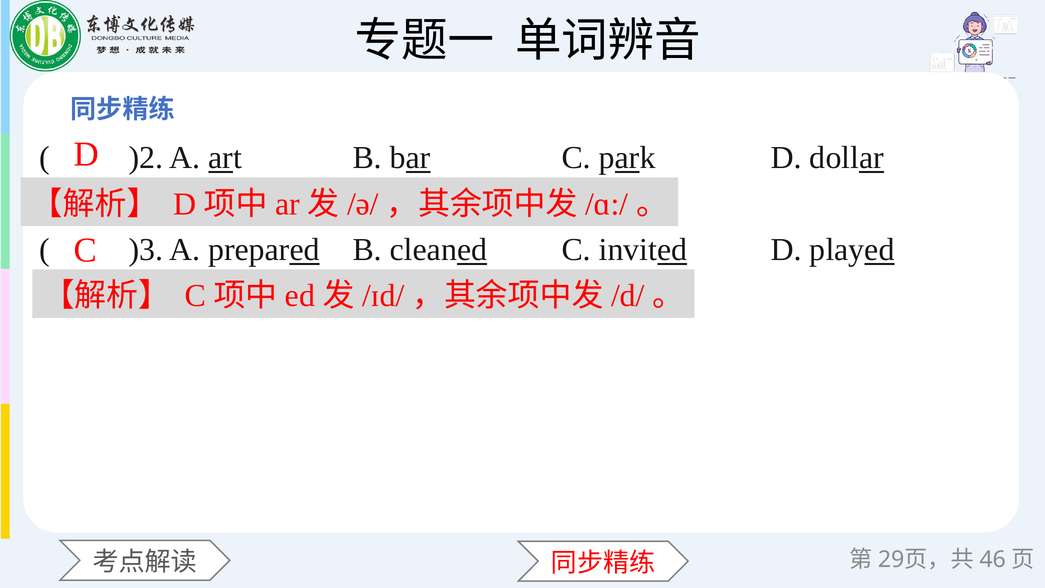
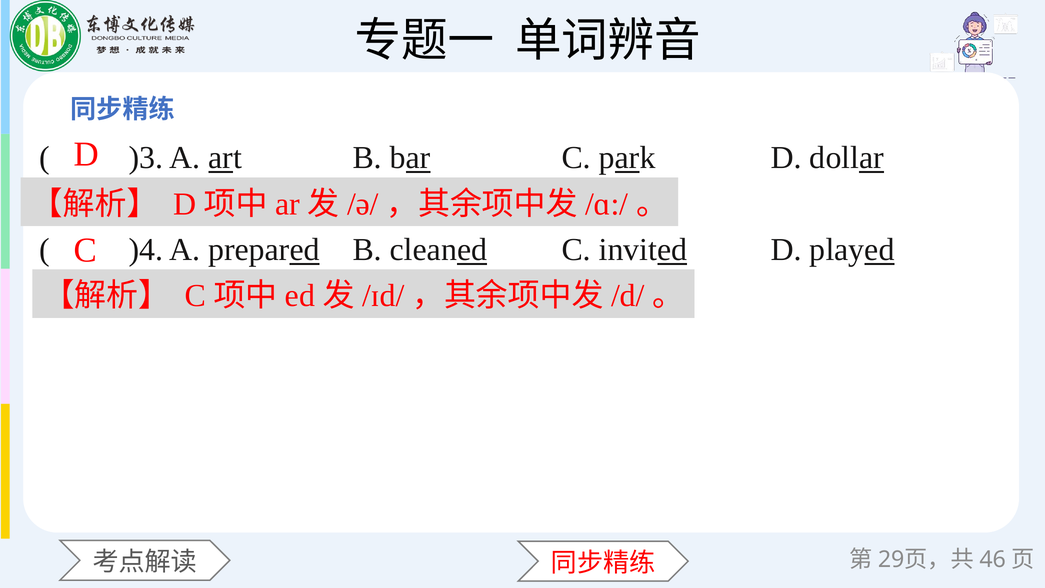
)2: )2 -> )3 (146, 158)
)3: )3 -> )4 (146, 250)
